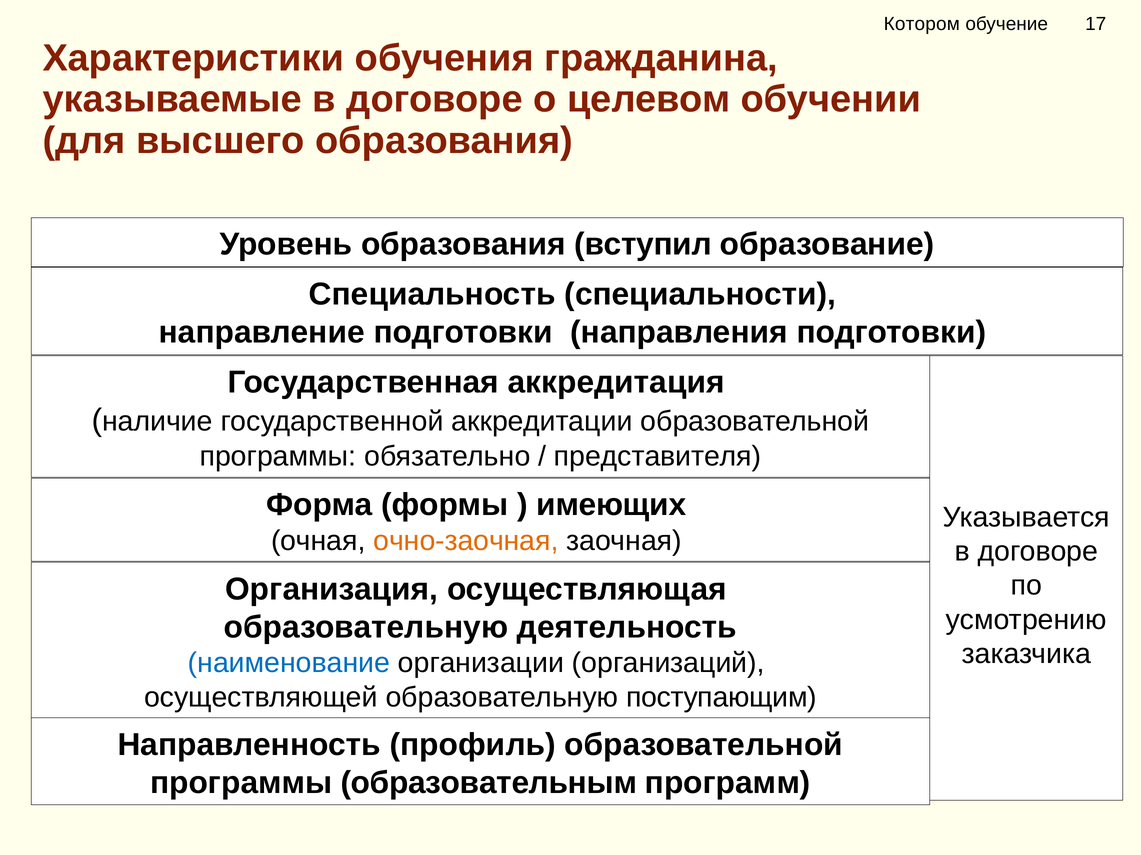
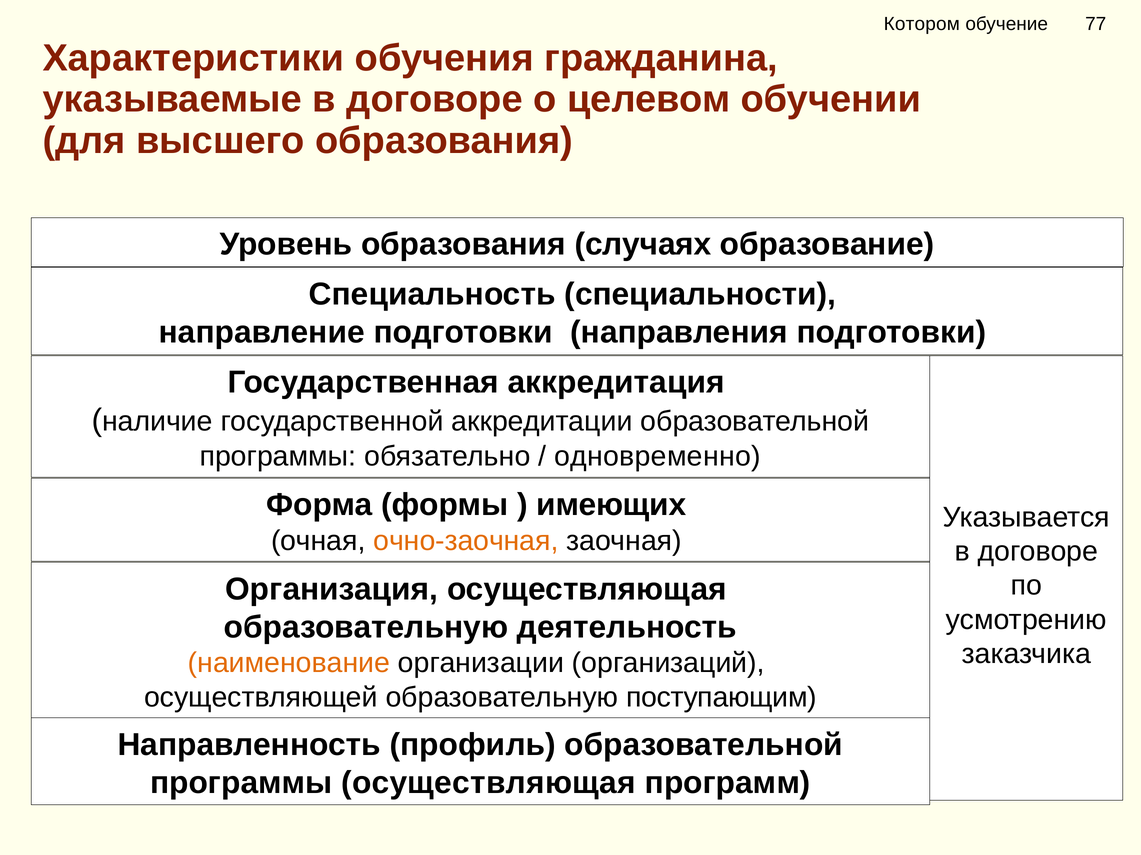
17: 17 -> 77 (1096, 24)
вступил: вступил -> случаях (643, 245)
представителя: представителя -> одновременно (657, 457)
наименование colour: blue -> orange (289, 664)
программы образовательным: образовательным -> осуществляющая (488, 783)
